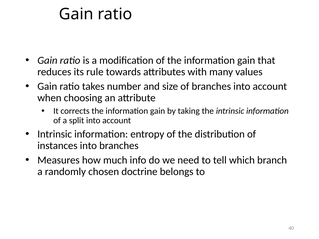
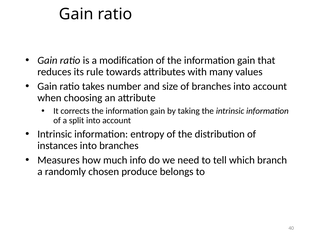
doctrine: doctrine -> produce (139, 172)
